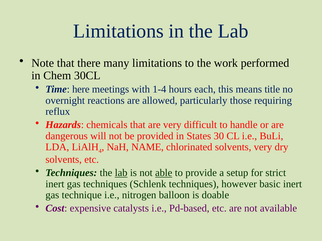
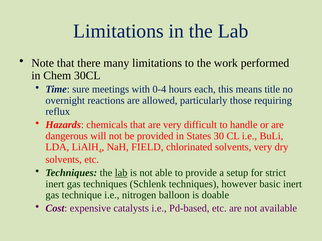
here: here -> sure (81, 90)
1-4: 1-4 -> 0-4 (159, 90)
NAME: NAME -> FIELD (147, 147)
able underline: present -> none (164, 173)
